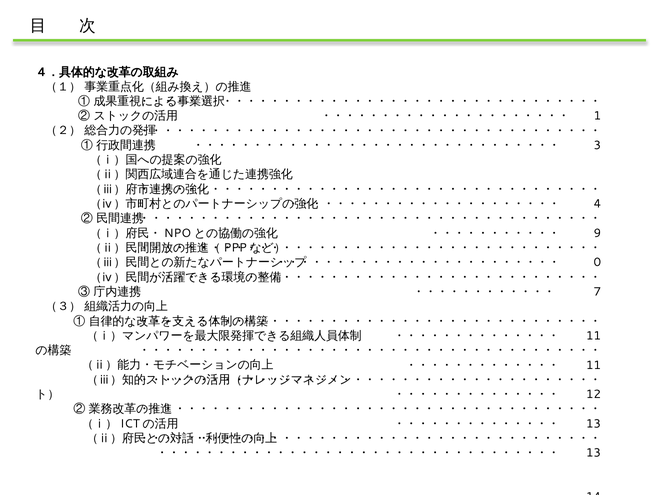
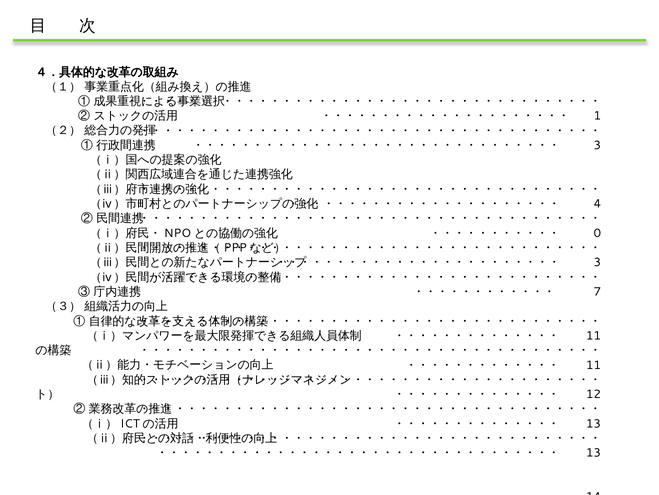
9: 9 -> 0 (597, 233)
0: 0 -> 3 (597, 262)
